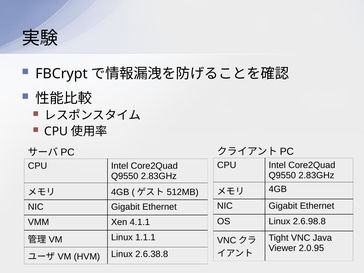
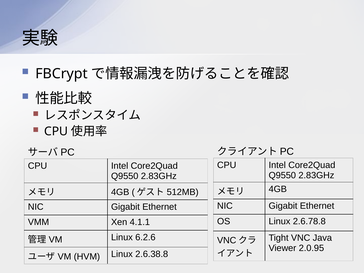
2.6.98.8: 2.6.98.8 -> 2.6.78.8 (309, 221)
1.1.1: 1.1.1 -> 6.2.6 (145, 237)
